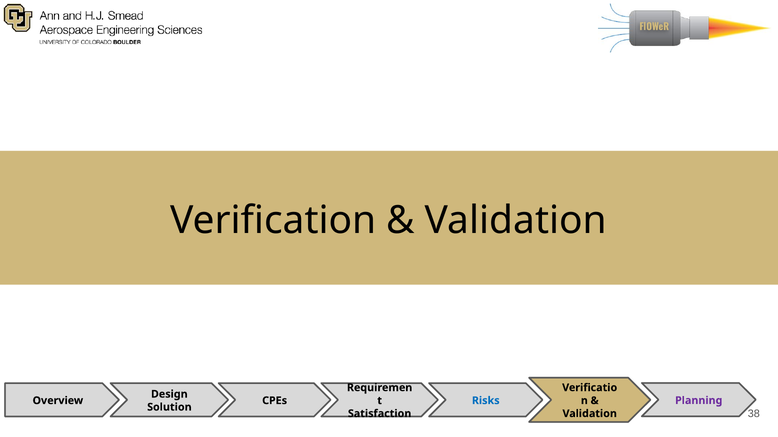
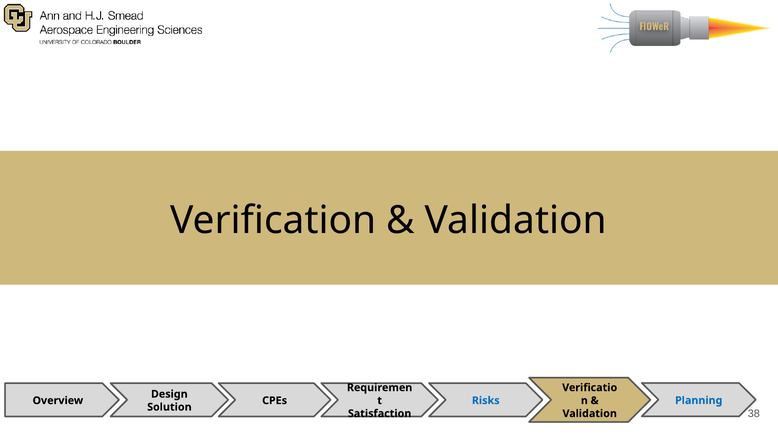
Planning colour: purple -> blue (699, 401)
